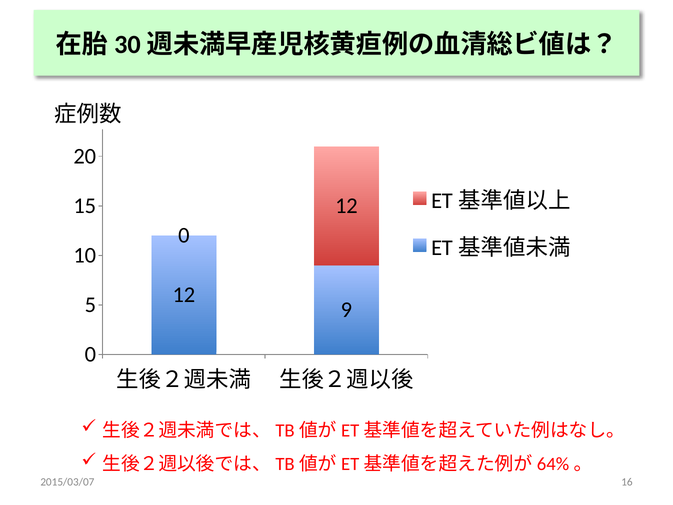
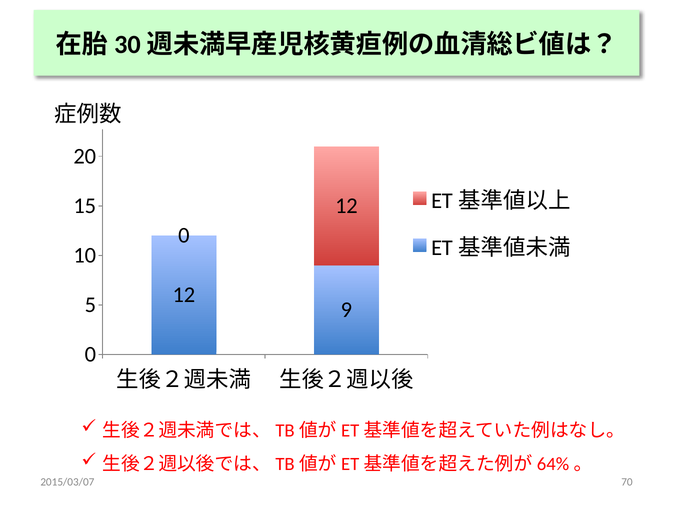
16: 16 -> 70 (627, 482)
